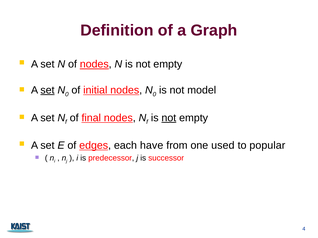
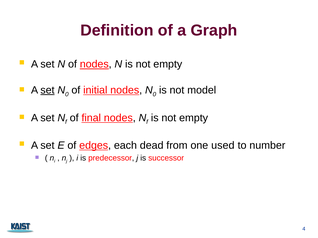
not underline: present -> none (169, 118)
have: have -> dead (152, 146)
popular: popular -> number (267, 146)
